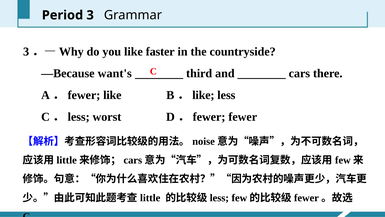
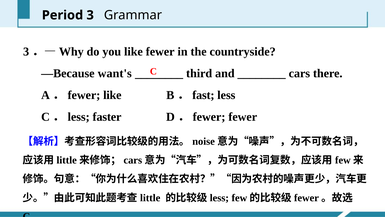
like faster: faster -> fewer (160, 52)
like: like -> fast (203, 95)
worst: worst -> faster (107, 117)
